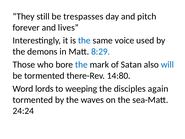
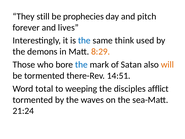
trespasses: trespasses -> prophecies (83, 16)
voice: voice -> think (124, 40)
8:29 colour: blue -> orange (101, 52)
will colour: blue -> orange (167, 64)
14:80: 14:80 -> 14:51 (119, 76)
lords: lords -> total (44, 89)
again: again -> afflict (158, 89)
24:24: 24:24 -> 21:24 (23, 111)
